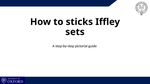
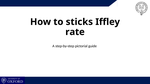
sets: sets -> rate (75, 32)
